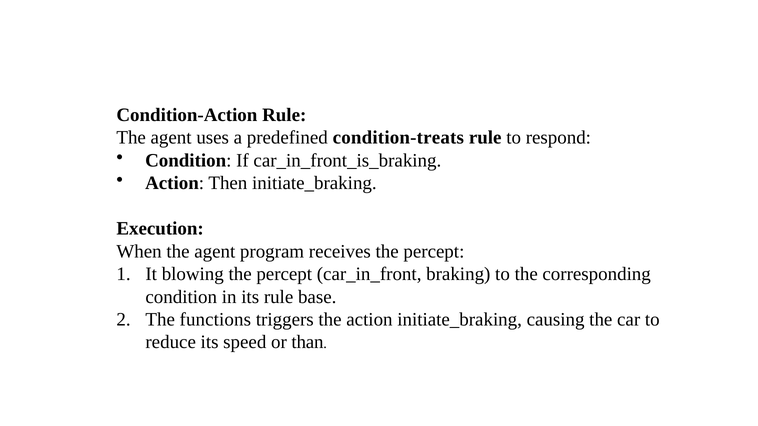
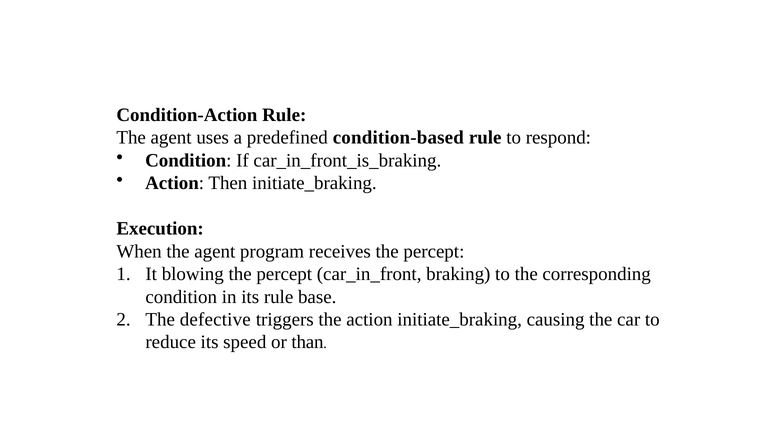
condition-treats: condition-treats -> condition-based (398, 138)
functions: functions -> defective (215, 320)
